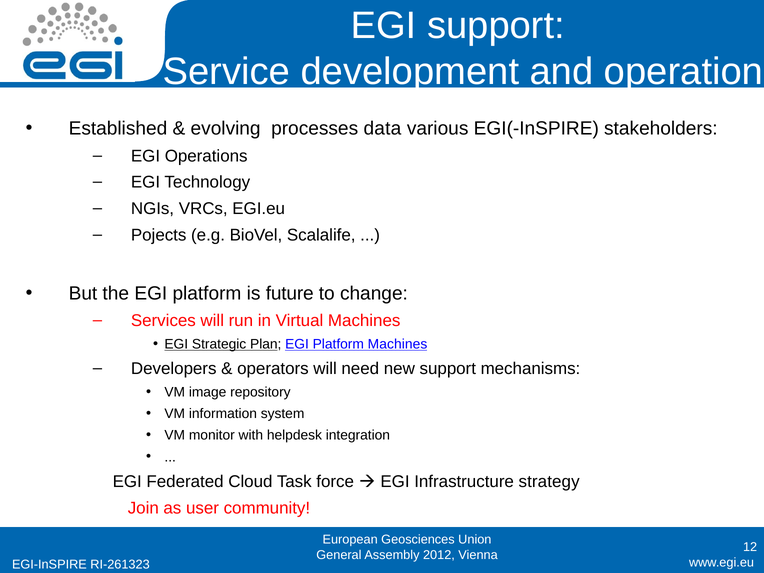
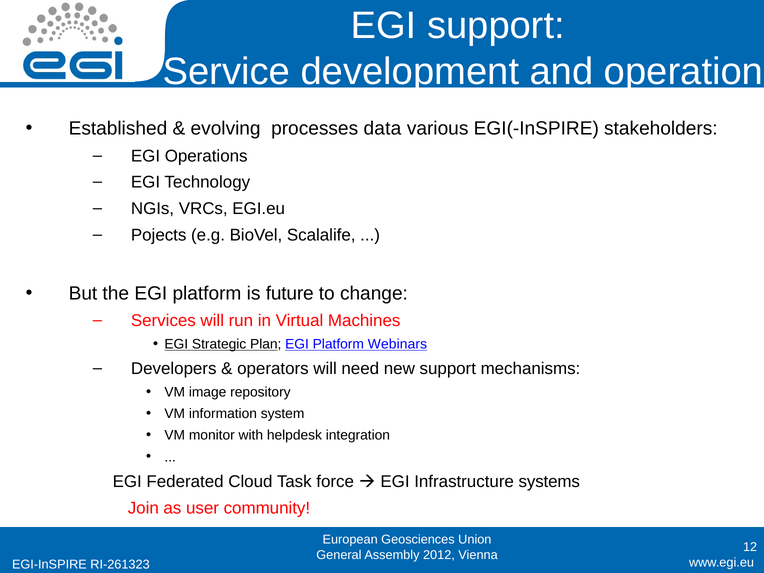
Platform Machines: Machines -> Webinars (397, 344)
strategy: strategy -> systems (549, 482)
